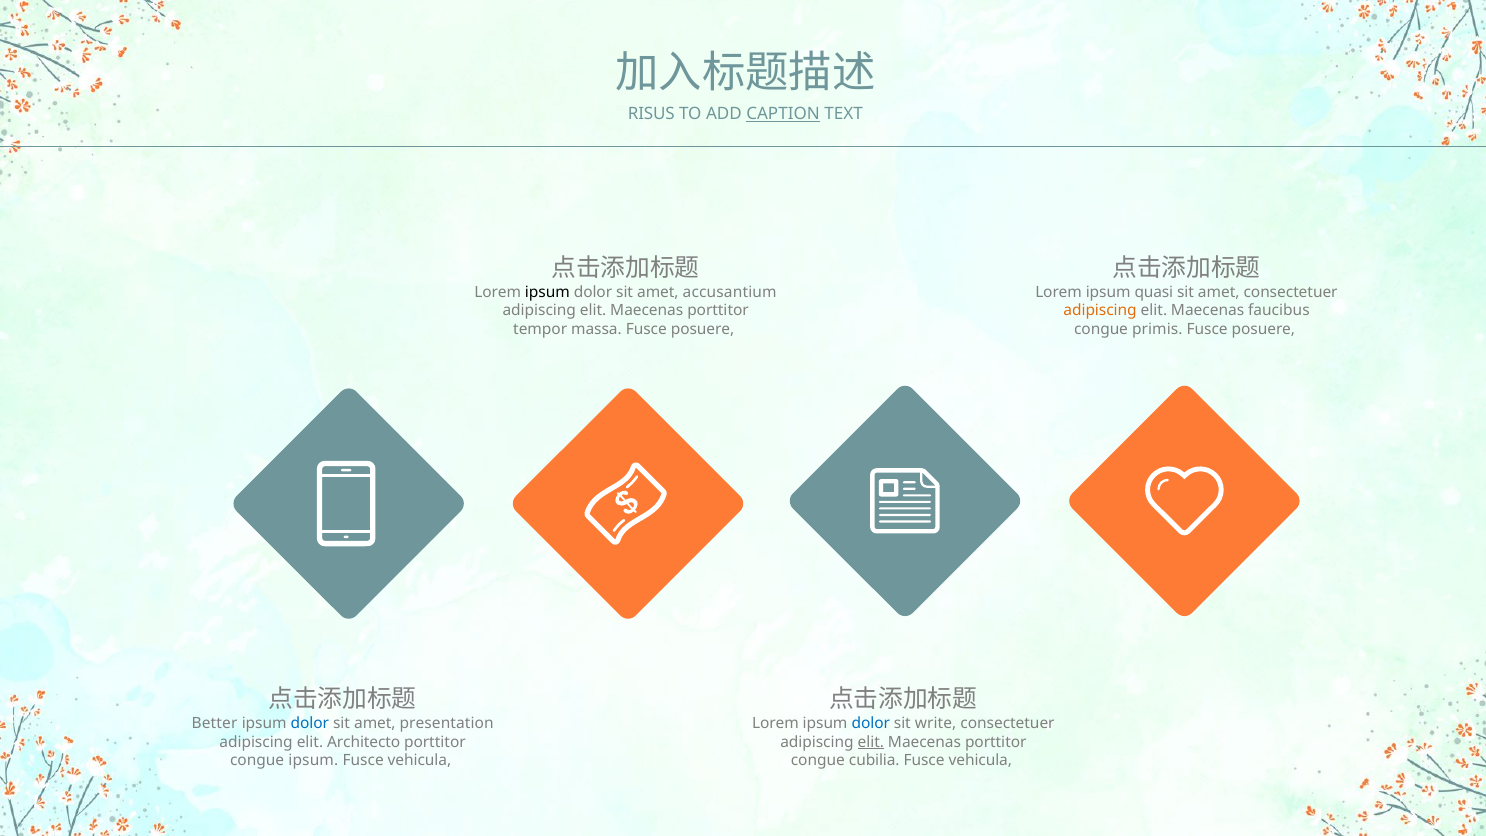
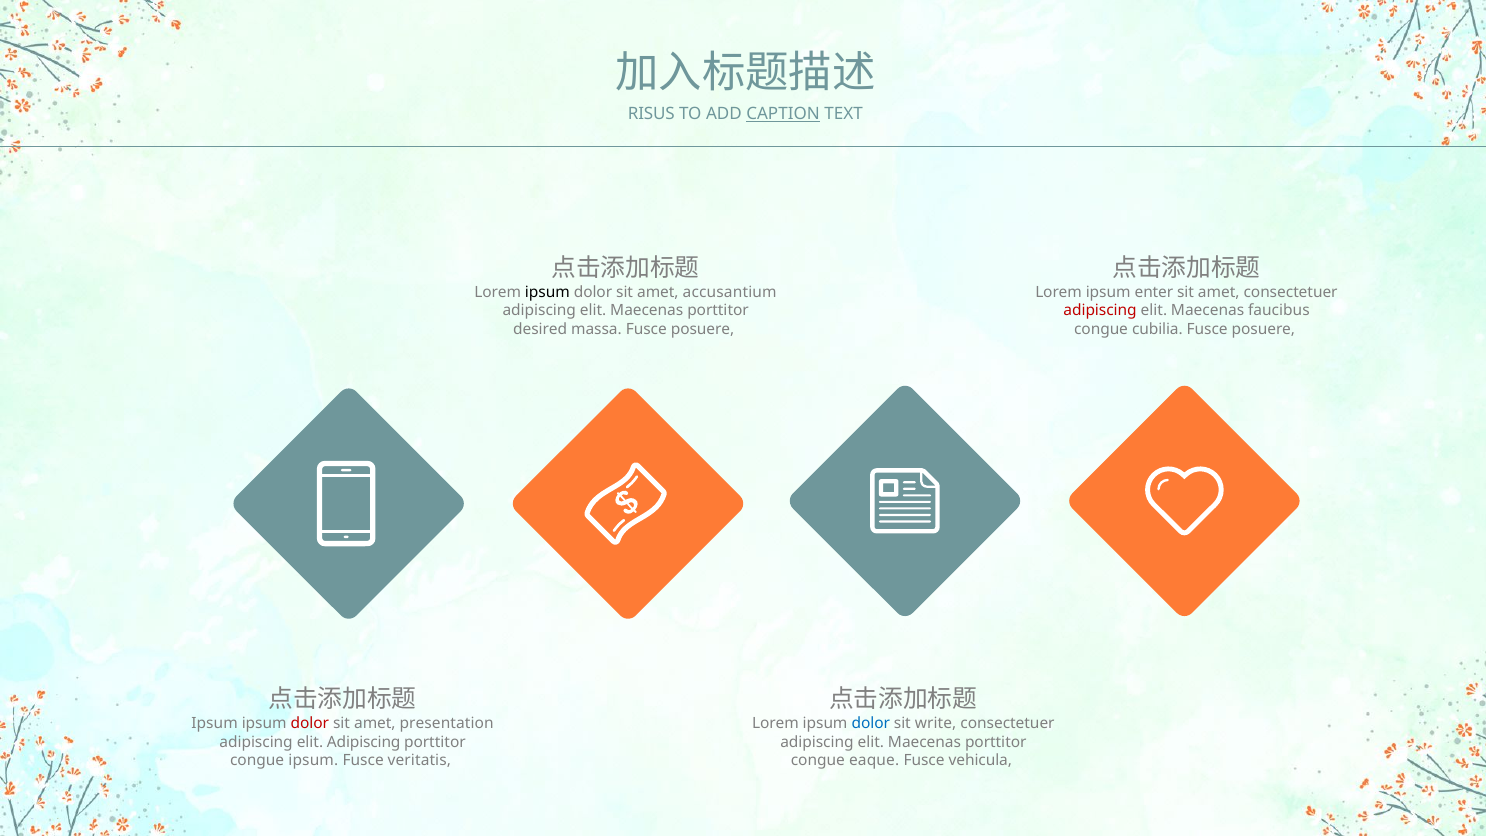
quasi: quasi -> enter (1154, 292)
adipiscing colour: orange -> red (1100, 311)
tempor: tempor -> desired (540, 329)
primis: primis -> cubilia (1157, 329)
Better: Better -> Ipsum (215, 724)
dolor colour: blue -> red (310, 724)
elit Architecto: Architecto -> Adipiscing (364, 742)
elit underline: present -> none (871, 742)
vehicula: vehicula -> veritatis (419, 761)
cubilia: cubilia -> eaque (874, 761)
